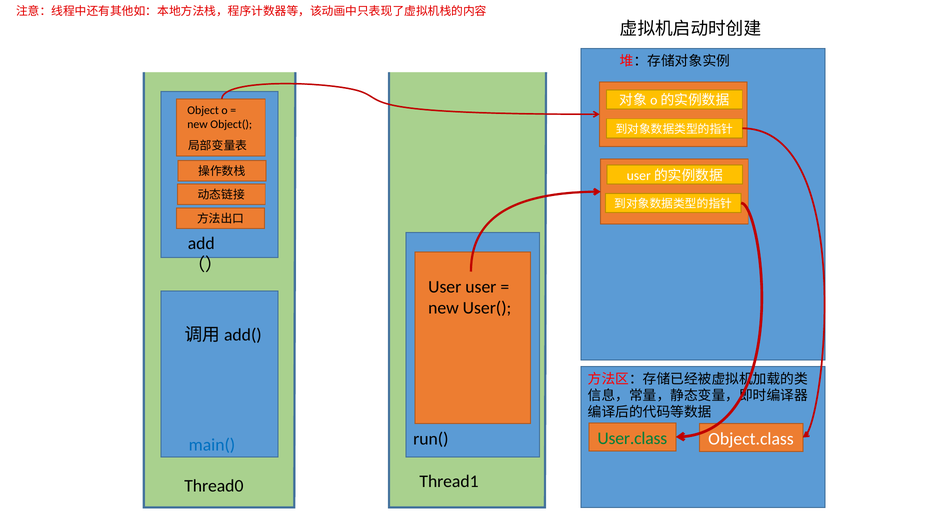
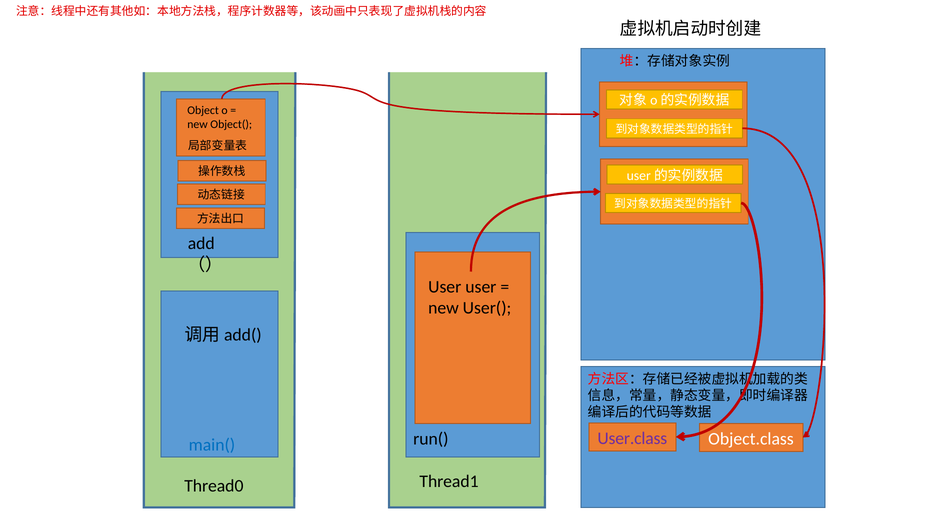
User.class colour: green -> purple (632, 438)
